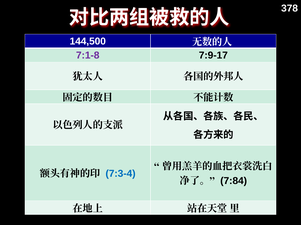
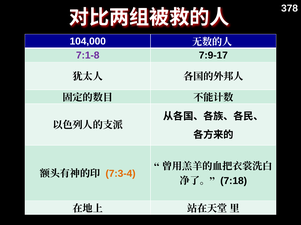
144,500: 144,500 -> 104,000 (88, 41)
7:3-4 colour: blue -> orange (121, 174)
7:84: 7:84 -> 7:18 (234, 181)
